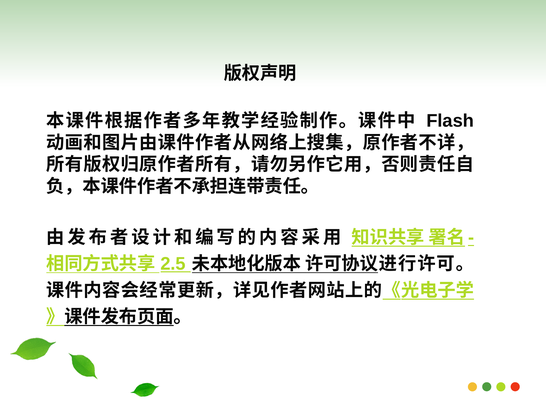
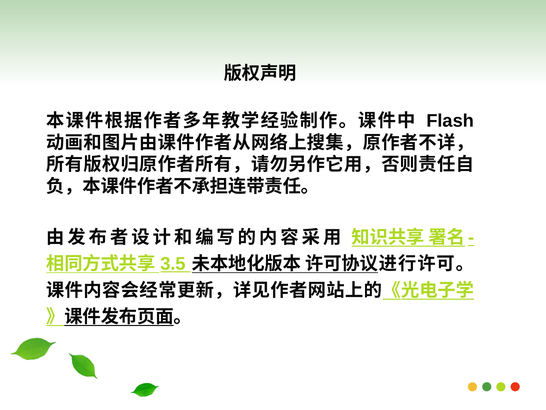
2.5: 2.5 -> 3.5 (173, 264)
